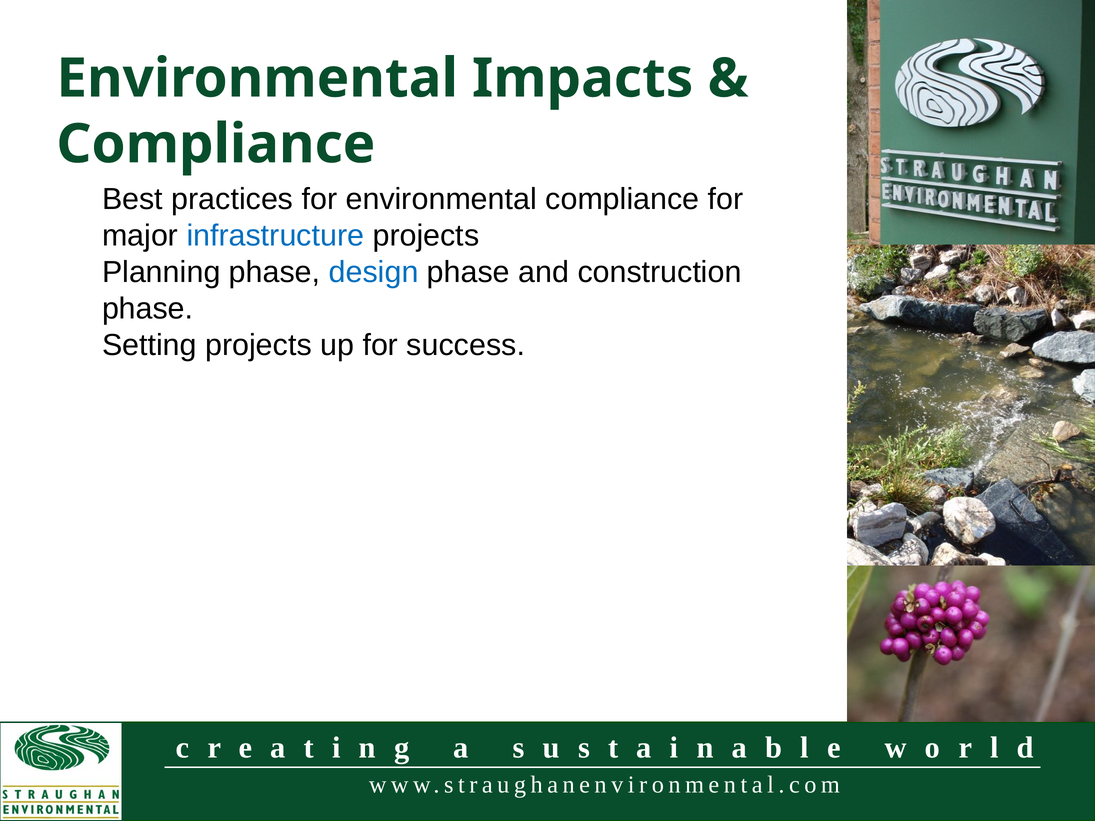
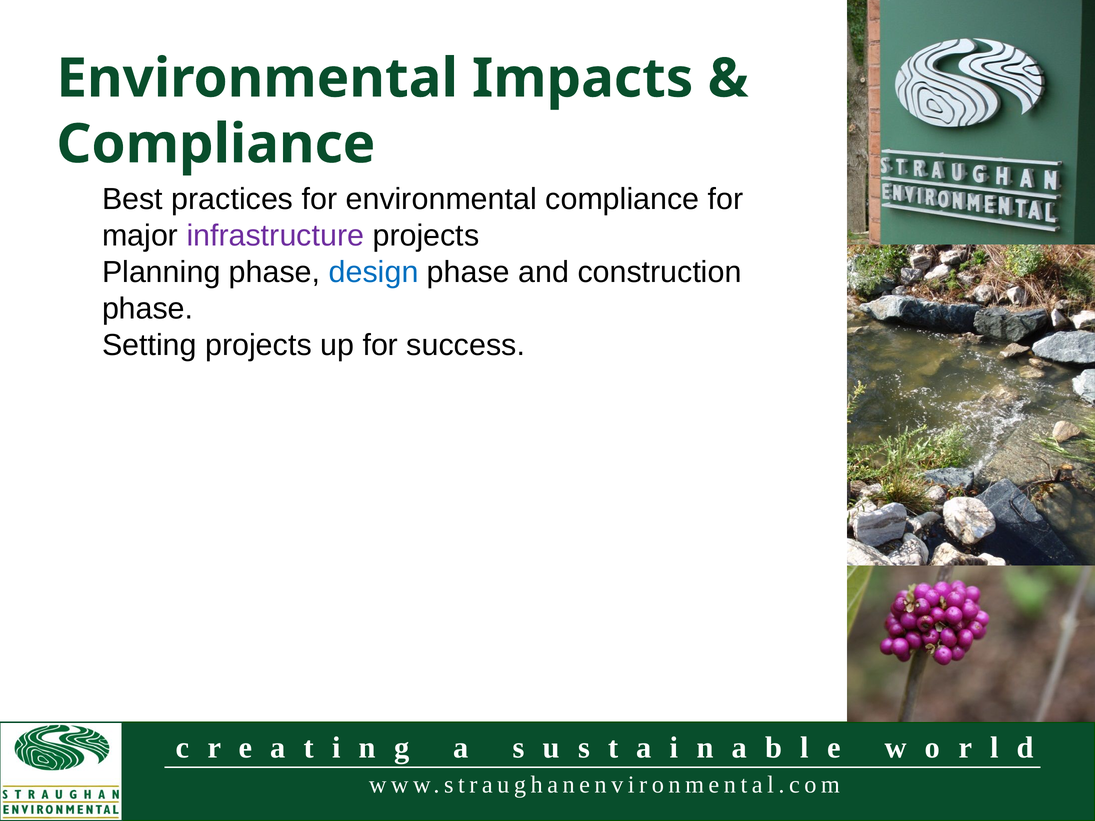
infrastructure colour: blue -> purple (275, 236)
